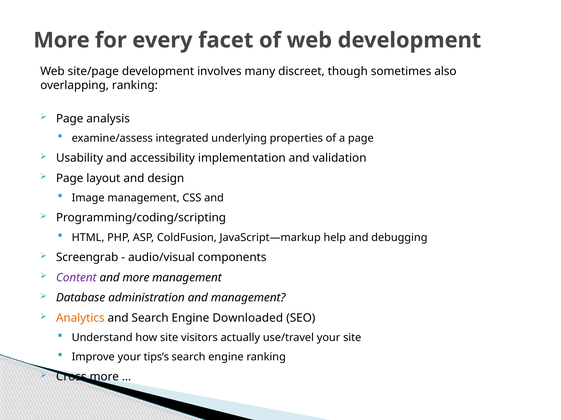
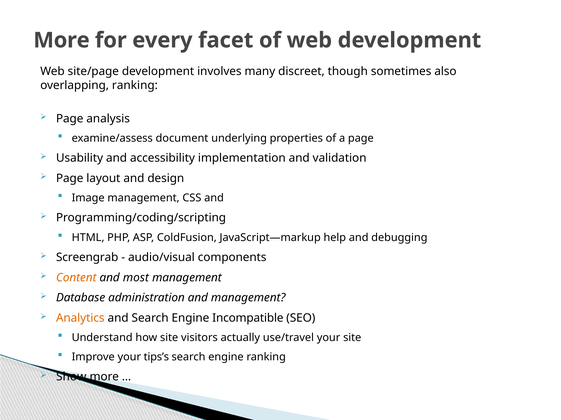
integrated: integrated -> document (182, 138)
Content colour: purple -> orange (76, 278)
and more: more -> most (136, 278)
Downloaded: Downloaded -> Incompatible (248, 318)
Cross: Cross -> Show (71, 377)
